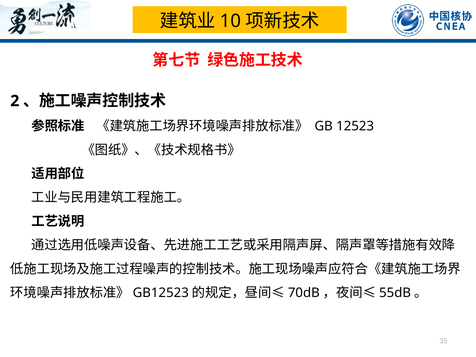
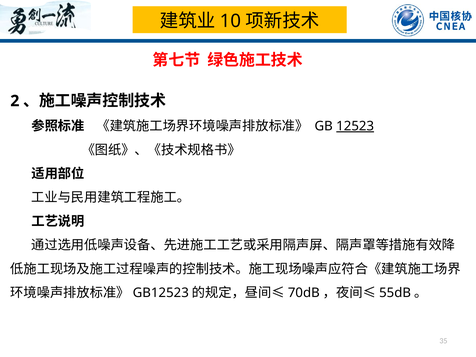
12523 underline: none -> present (355, 126)
